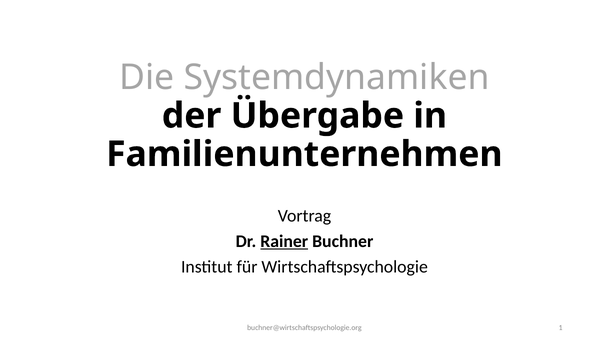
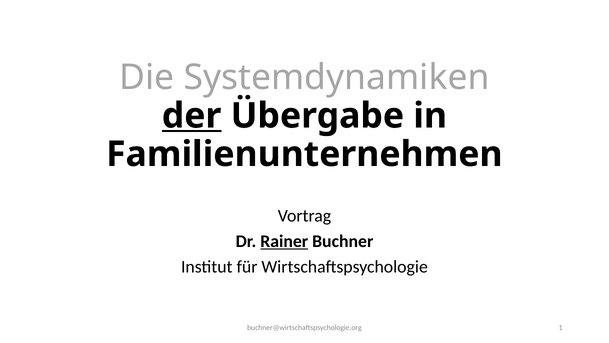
der underline: none -> present (192, 116)
